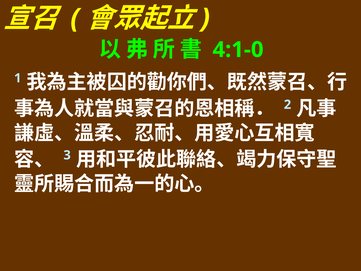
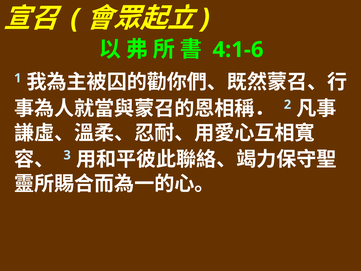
4:1-0: 4:1-0 -> 4:1-6 (238, 50)
